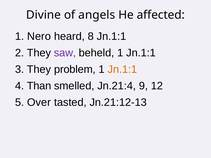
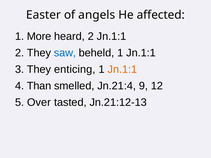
Divine: Divine -> Easter (44, 15)
Nero: Nero -> More (39, 36)
heard 8: 8 -> 2 (91, 36)
saw colour: purple -> blue (65, 53)
problem: problem -> enticing (75, 69)
